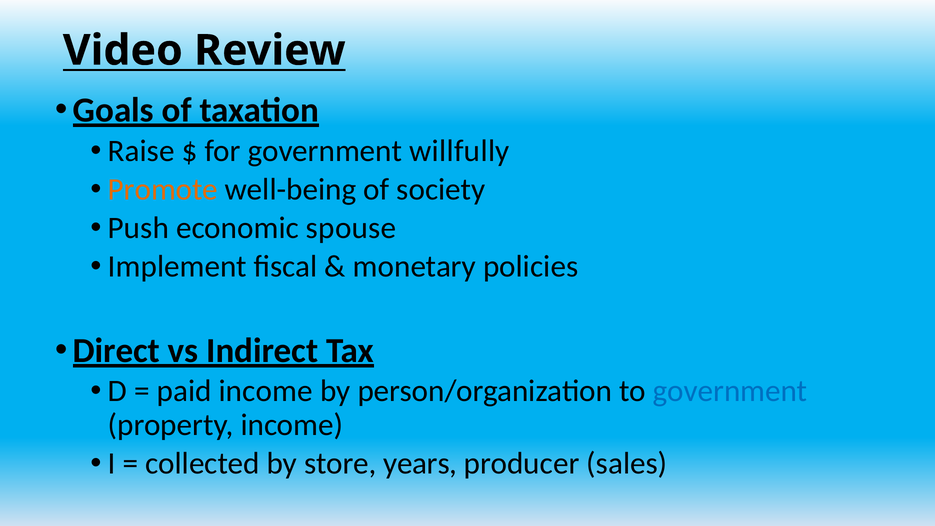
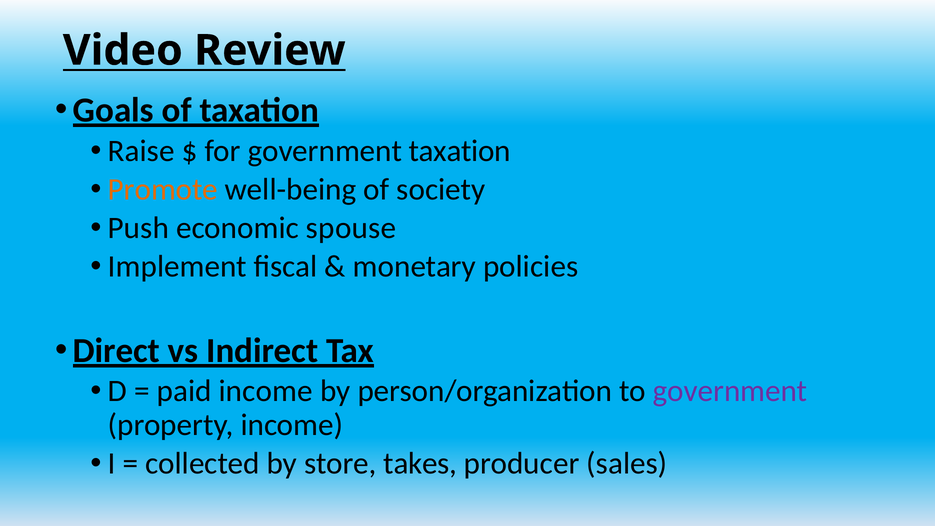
government willfully: willfully -> taxation (460, 151)
government colour: blue -> purple (730, 391)
years: years -> takes (420, 463)
